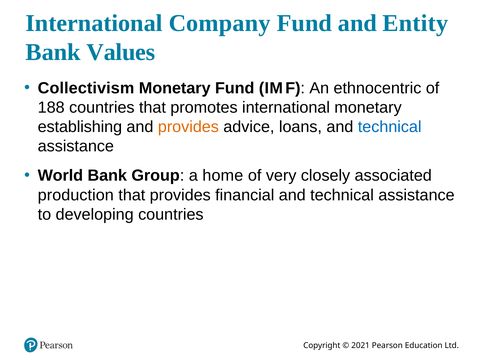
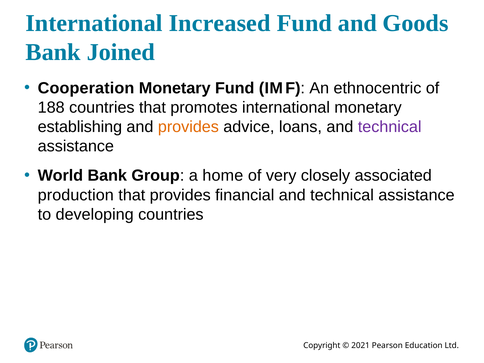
Company: Company -> Increased (220, 23)
Entity: Entity -> Goods (416, 23)
Values: Values -> Joined (121, 52)
Collectivism: Collectivism -> Cooperation (86, 88)
technical colour: blue -> purple (390, 127)
